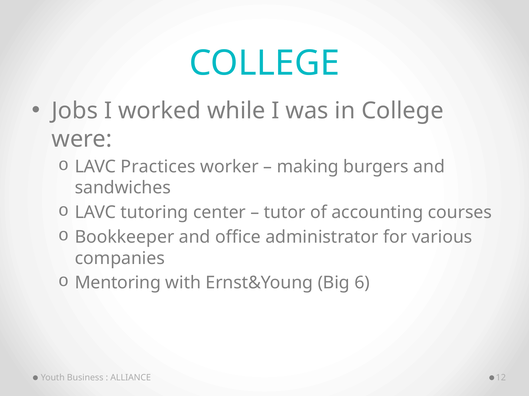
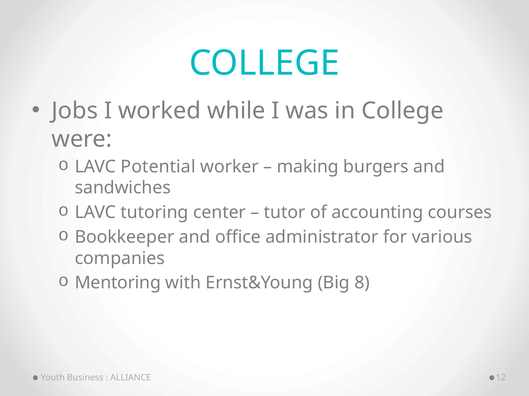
Practices: Practices -> Potential (158, 167)
6: 6 -> 8 (362, 283)
